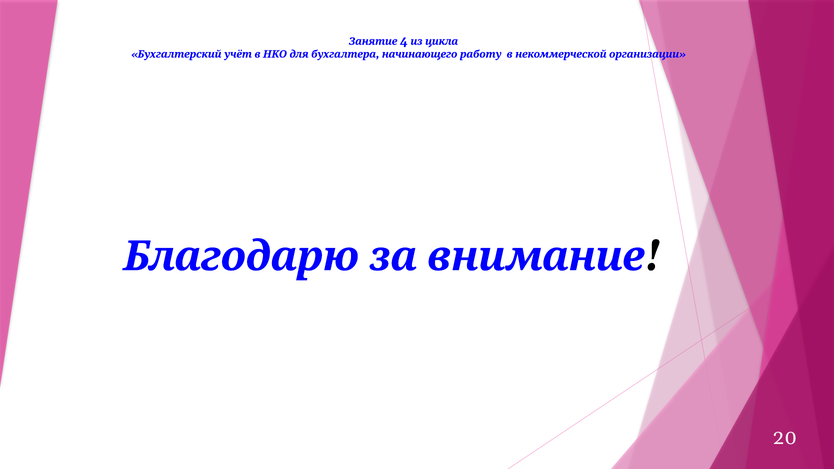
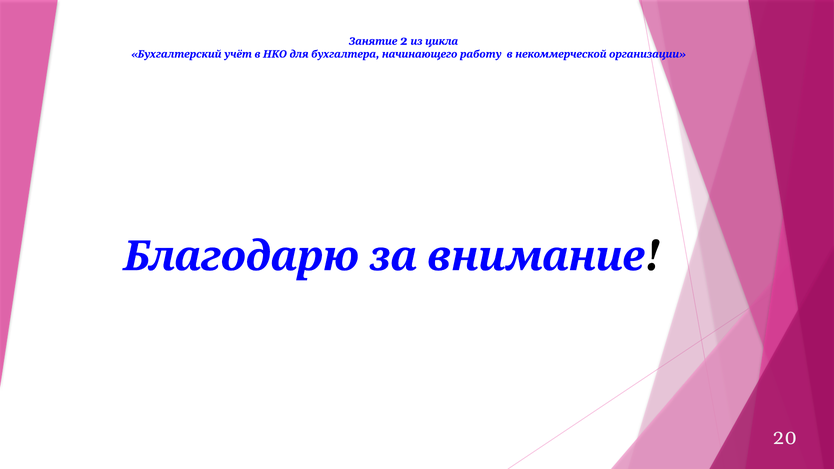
4: 4 -> 2 (404, 41)
